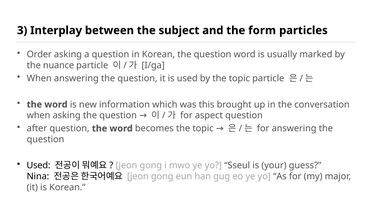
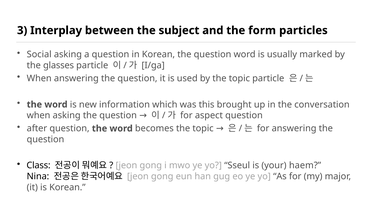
Order: Order -> Social (39, 55)
nuance: nuance -> glasses (59, 65)
Used: Used -> Class (39, 166)
guess: guess -> haem (305, 166)
